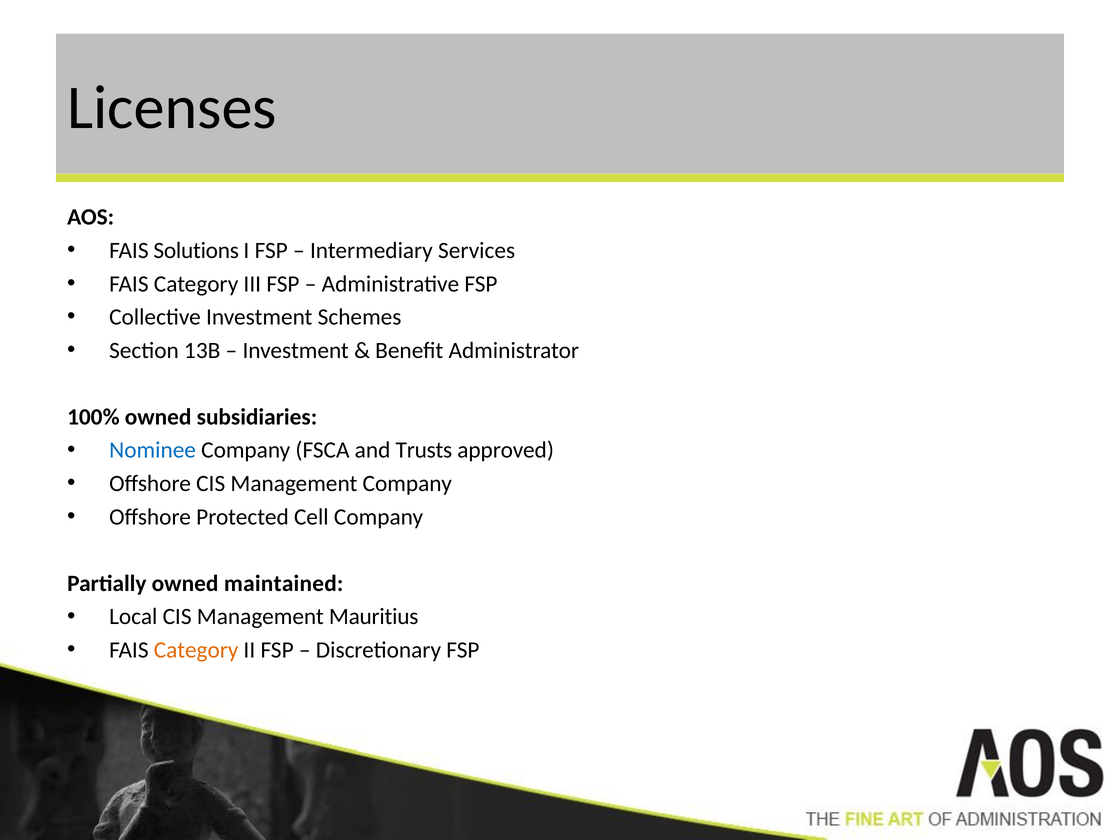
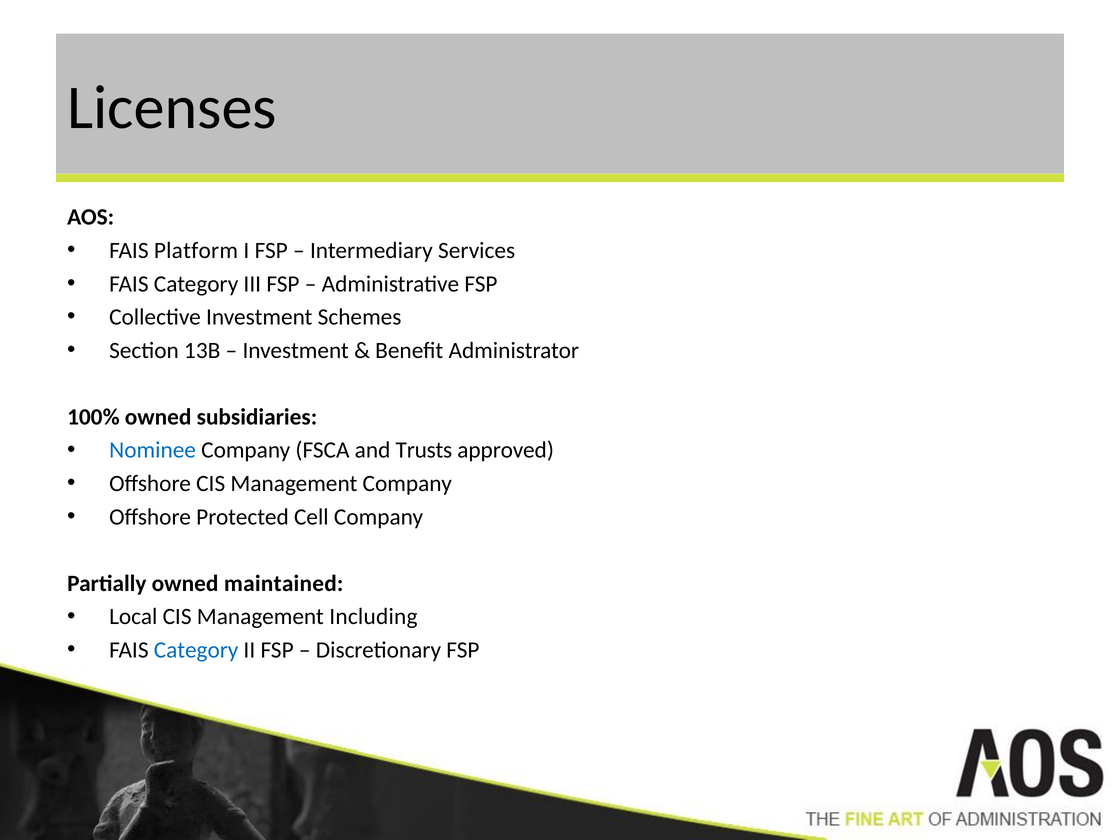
Solutions: Solutions -> Platform (196, 251)
Mauritius: Mauritius -> Including (373, 617)
Category colour: orange -> blue (196, 650)
